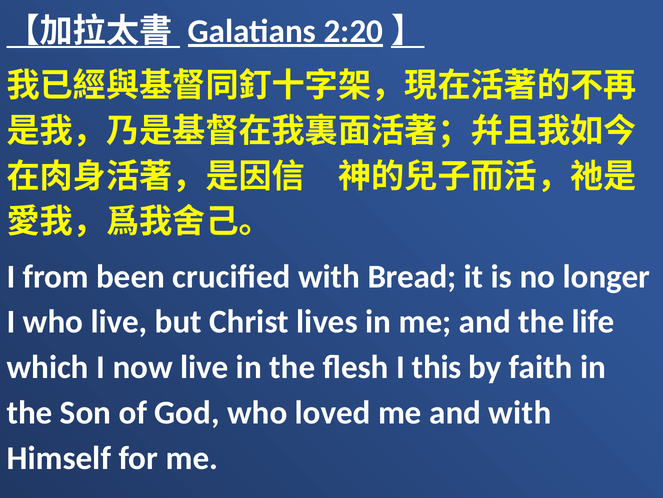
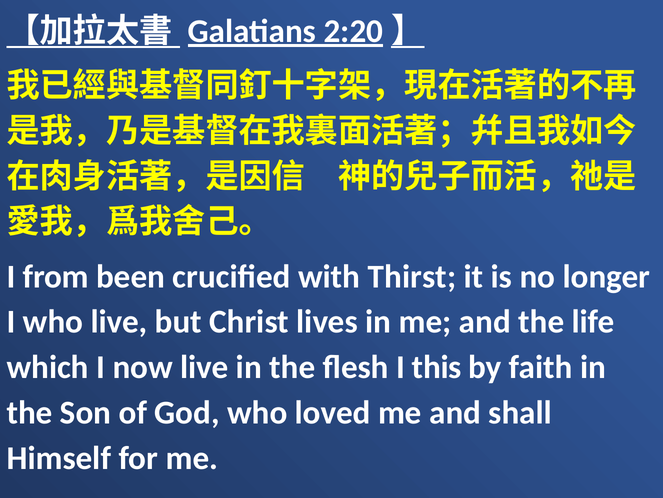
Bread: Bread -> Thirst (412, 276)
and with: with -> shall (520, 412)
